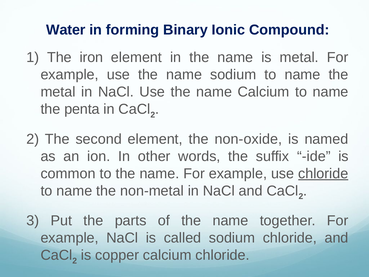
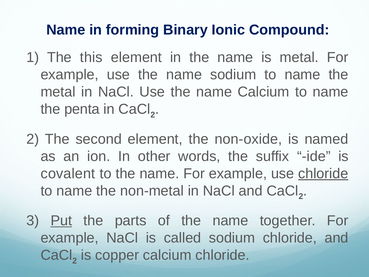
Water: Water -> Name (66, 30)
iron: iron -> this (91, 57)
common: common -> covalent (68, 173)
Put underline: none -> present (61, 220)
